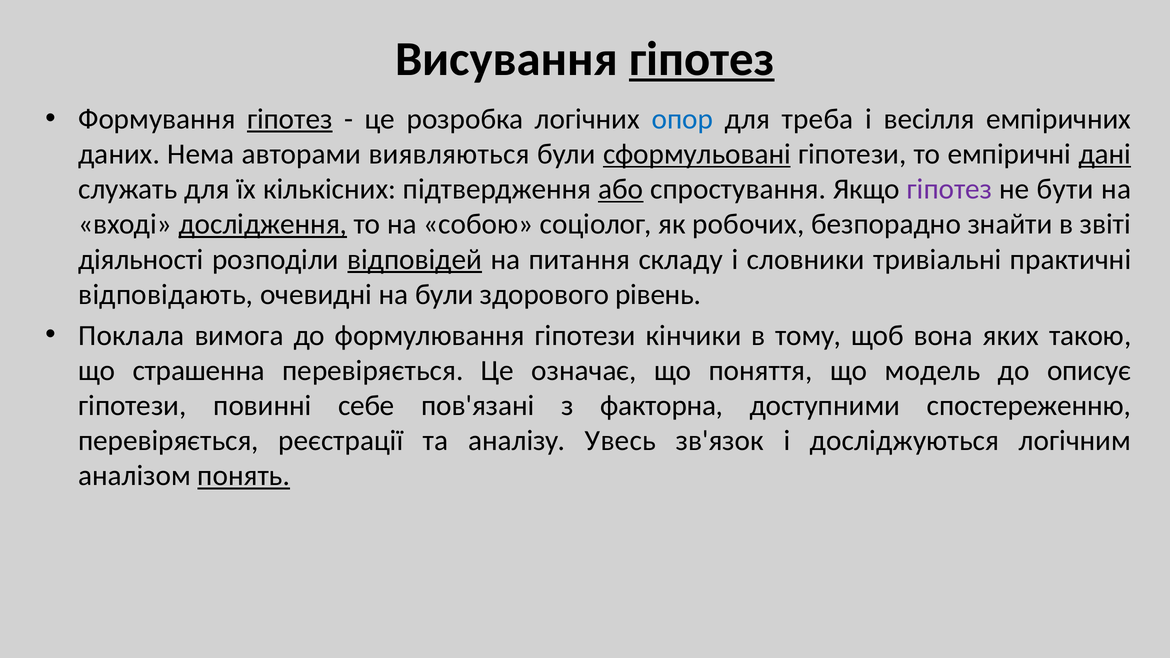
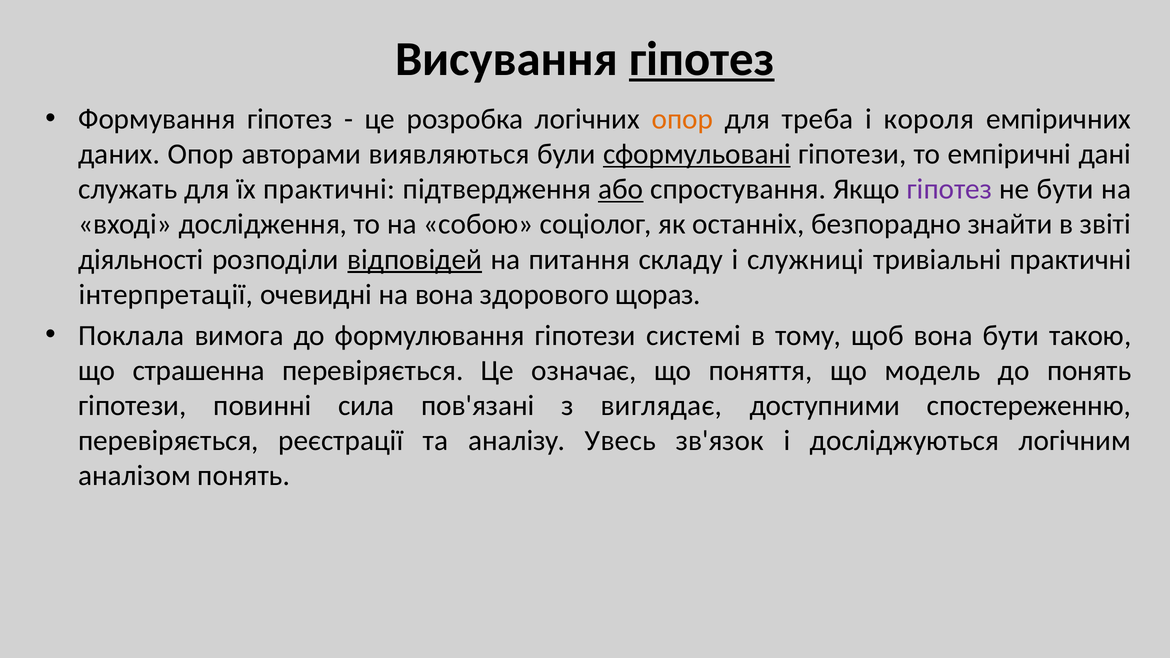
гіпотез underline: present -> none (290, 119)
опор colour: blue -> orange (682, 119)
весілля: весілля -> короля (929, 119)
даних Нема: Нема -> Опор (201, 154)
дані underline: present -> none (1105, 154)
їх кількісних: кількісних -> практичні (329, 189)
дослідження underline: present -> none (263, 224)
робочих: робочих -> останніх (748, 224)
словники: словники -> служниці (806, 259)
відповідають: відповідають -> інтерпретації (166, 295)
на були: були -> вона (444, 295)
рівень: рівень -> щораз (658, 295)
кінчики: кінчики -> системі (693, 336)
вона яких: яких -> бути (1011, 336)
до описує: описує -> понять (1089, 371)
себе: себе -> сила (366, 406)
факторна: факторна -> виглядає (661, 406)
понять underline: present -> none (244, 476)
